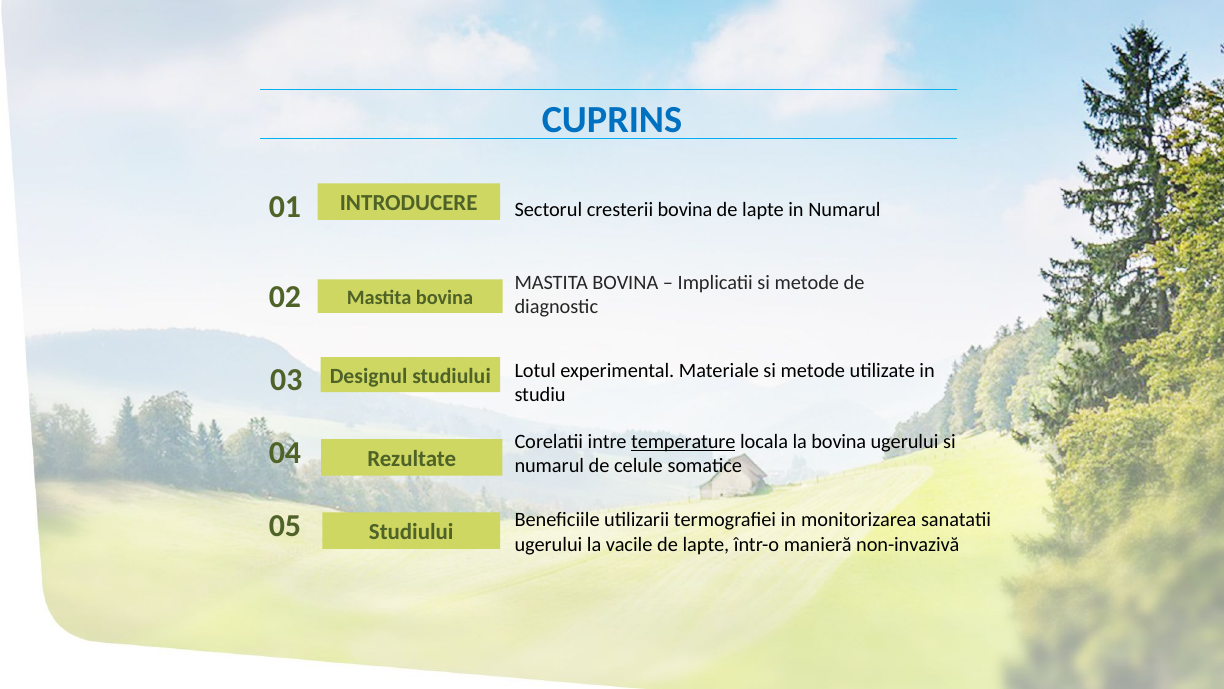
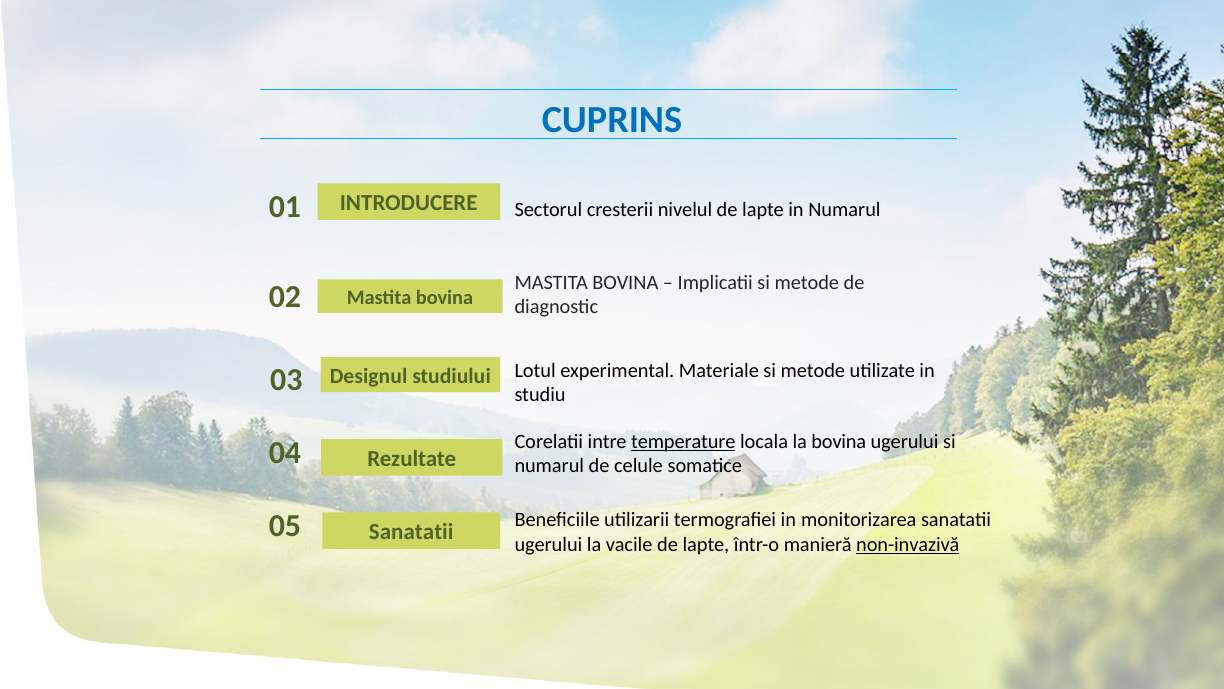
cresterii bovina: bovina -> nivelul (685, 210)
05 Studiului: Studiului -> Sanatatii (411, 532)
non-invazivă underline: none -> present (908, 544)
